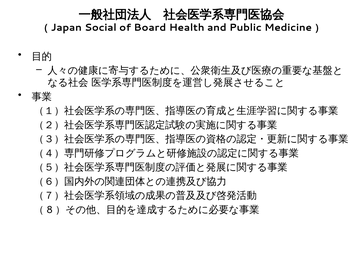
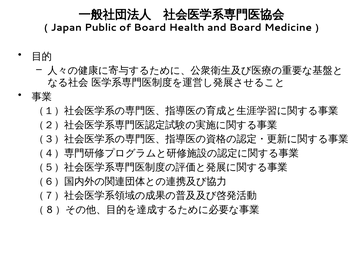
Social: Social -> Public (101, 28)
and Public: Public -> Board (245, 28)
